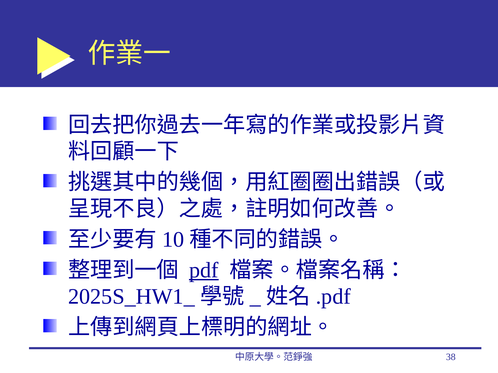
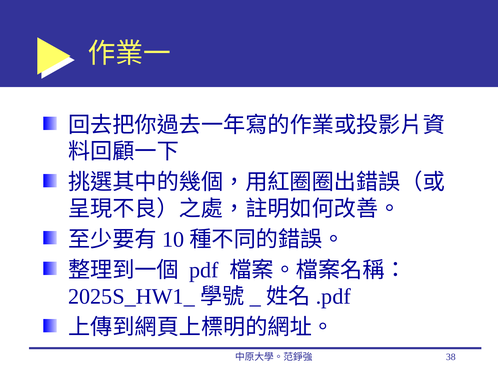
pdf underline: present -> none (204, 271)
